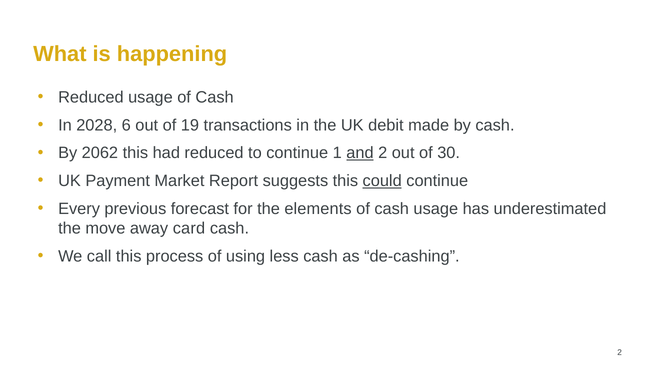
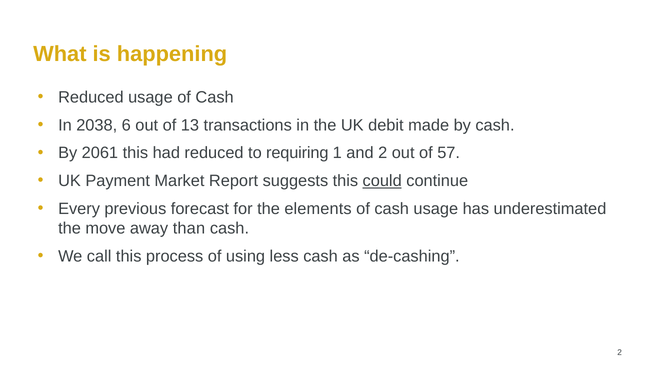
2028: 2028 -> 2038 (97, 125)
19: 19 -> 13 (190, 125)
2062: 2062 -> 2061 (100, 153)
to continue: continue -> requiring (297, 153)
and underline: present -> none (360, 153)
30: 30 -> 57 (449, 153)
card: card -> than (189, 228)
